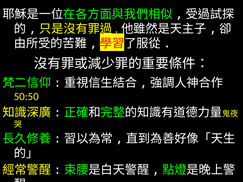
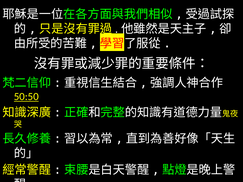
50:50 underline: none -> present (26, 97)
